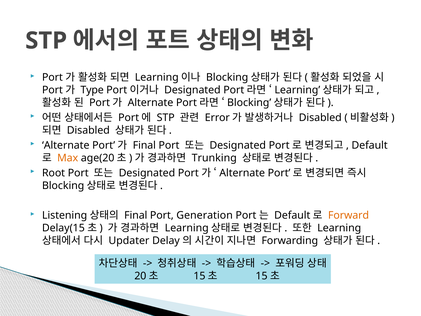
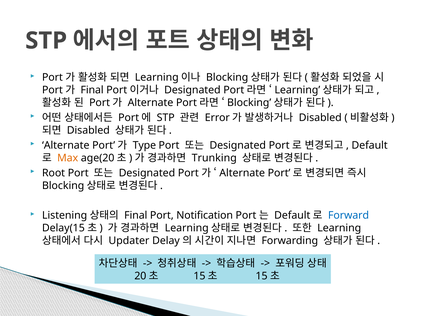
Type: Type -> Final (92, 90)
Final: Final -> Type (144, 145)
Generation: Generation -> Notification (205, 215)
Forward colour: orange -> blue (349, 215)
